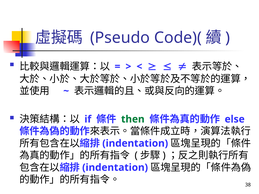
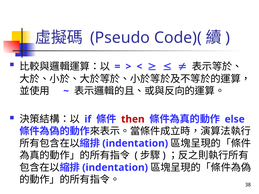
then colour: green -> red (133, 119)
